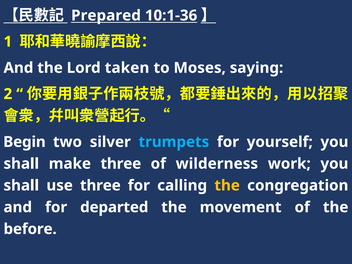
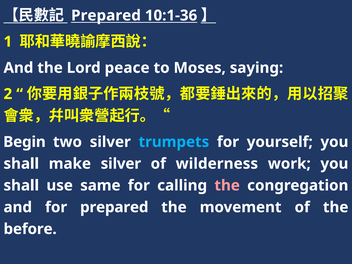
taken: taken -> peace (127, 68)
make three: three -> silver (121, 164)
use three: three -> same (100, 185)
the colour: yellow -> pink (227, 185)
for departed: departed -> prepared (114, 207)
